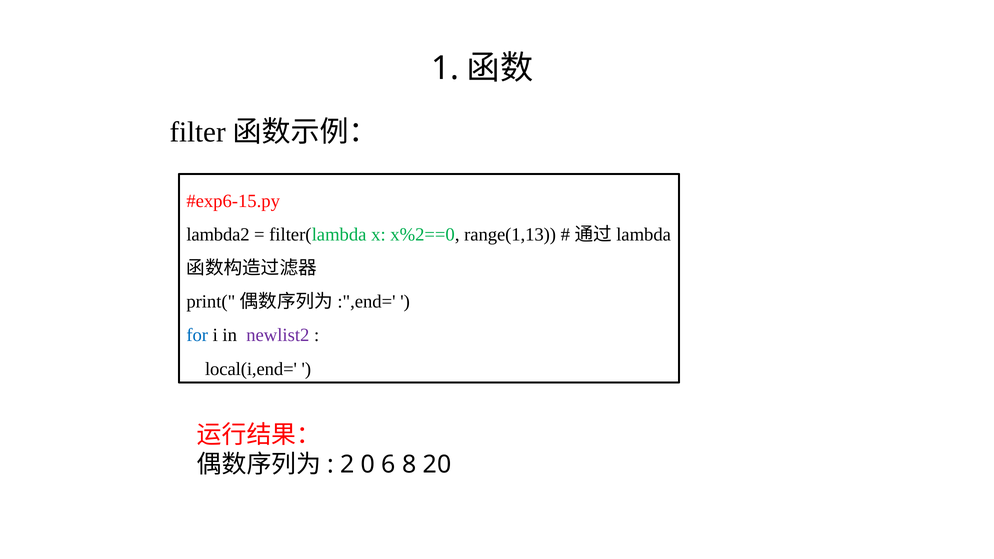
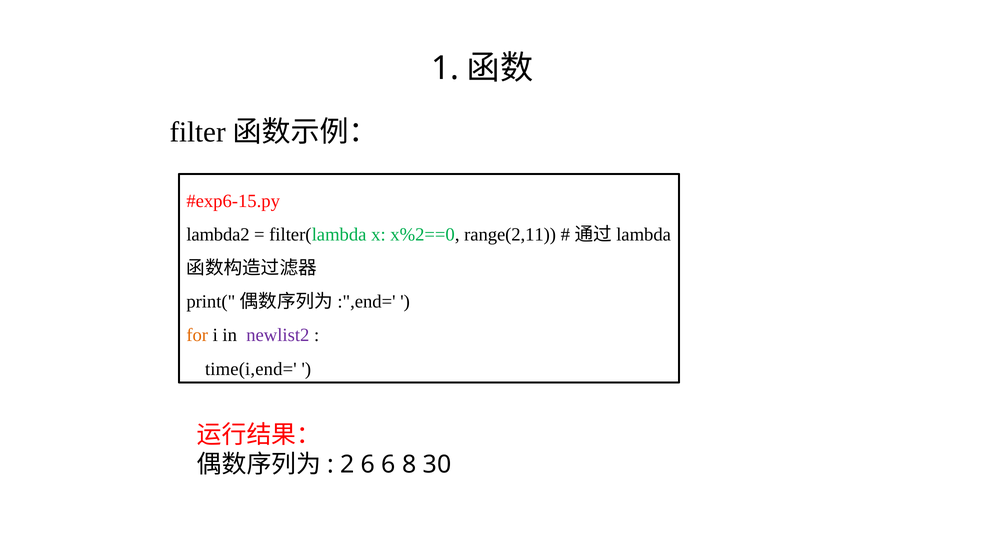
range(1,13: range(1,13 -> range(2,11 (510, 235)
for colour: blue -> orange (197, 335)
local(i,end=: local(i,end= -> time(i,end= (251, 369)
2 0: 0 -> 6 (368, 465)
20: 20 -> 30 (437, 465)
